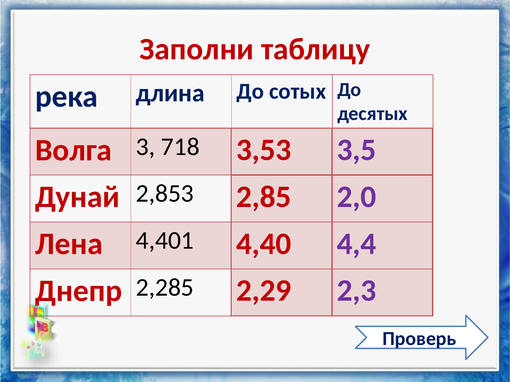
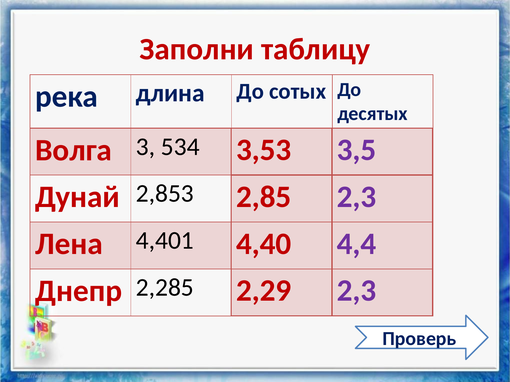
718: 718 -> 534 (180, 147)
2,85 2,0: 2,0 -> 2,3 (356, 197)
